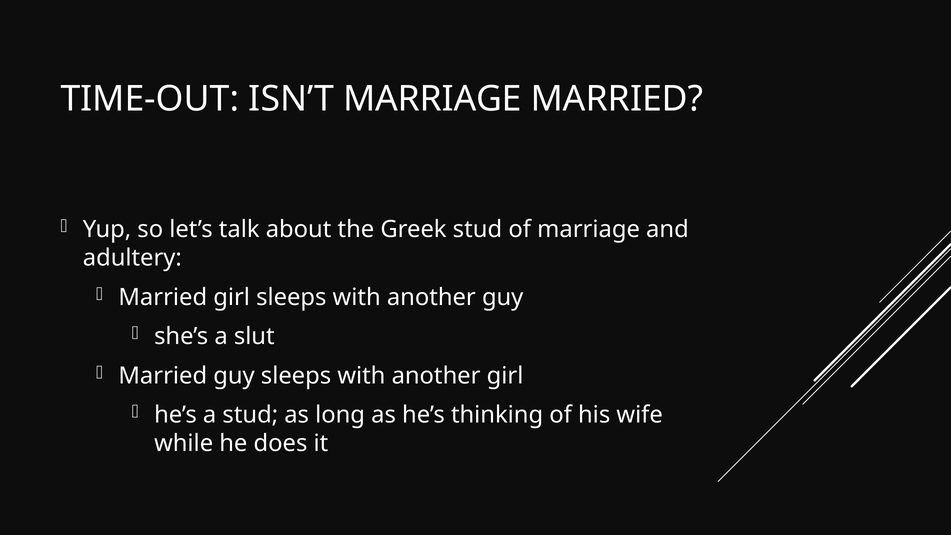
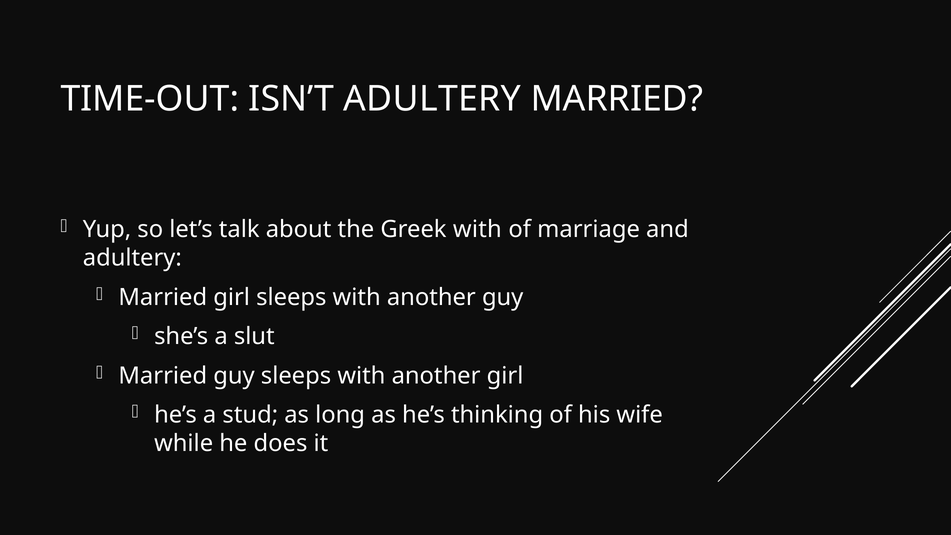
ISN’T MARRIAGE: MARRIAGE -> ADULTERY (432, 99)
Greek stud: stud -> with (477, 229)
